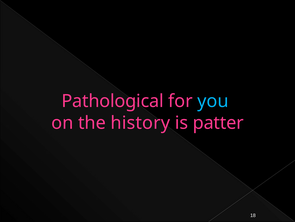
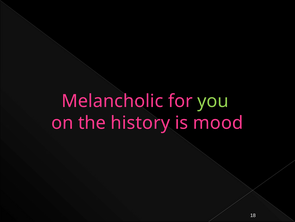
Pathological: Pathological -> Melancholic (112, 101)
you colour: light blue -> light green (213, 101)
patter: patter -> mood (218, 122)
